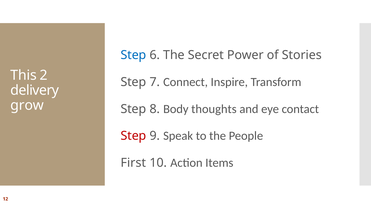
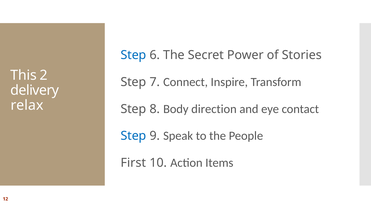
grow: grow -> relax (27, 105)
thoughts: thoughts -> direction (214, 109)
Step colour: red -> blue (133, 136)
